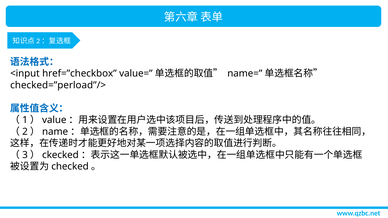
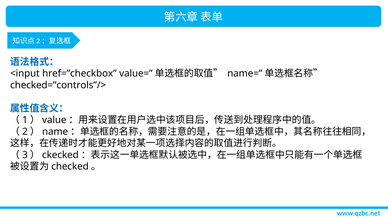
checked=”perload”/>: checked=”perload”/> -> checked=”controls”/> (58, 85)
